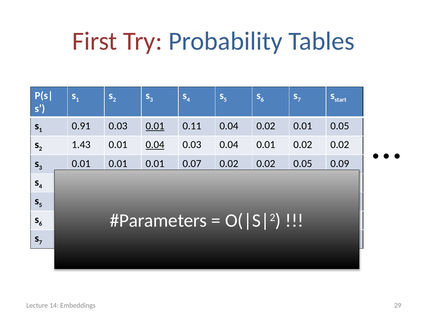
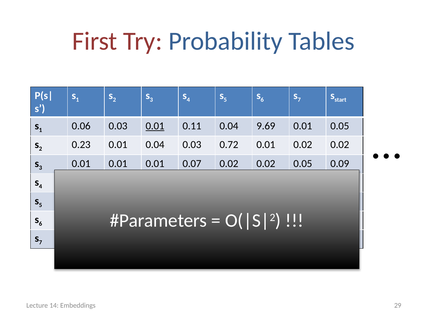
0.91: 0.91 -> 0.06 (81, 126)
0.04 0.02: 0.02 -> 9.69 (266, 126)
1.43: 1.43 -> 0.23 (81, 145)
0.04 underline: present -> none (155, 145)
0.03 0.04: 0.04 -> 0.72 (229, 145)
